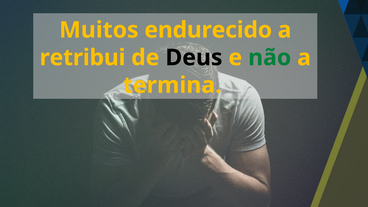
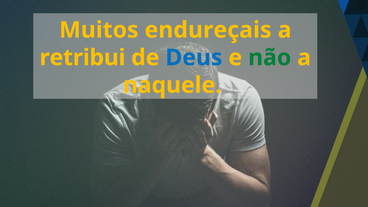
endurecido: endurecido -> endureçais (208, 30)
Deus colour: black -> blue (194, 58)
termina: termina -> naquele (172, 85)
